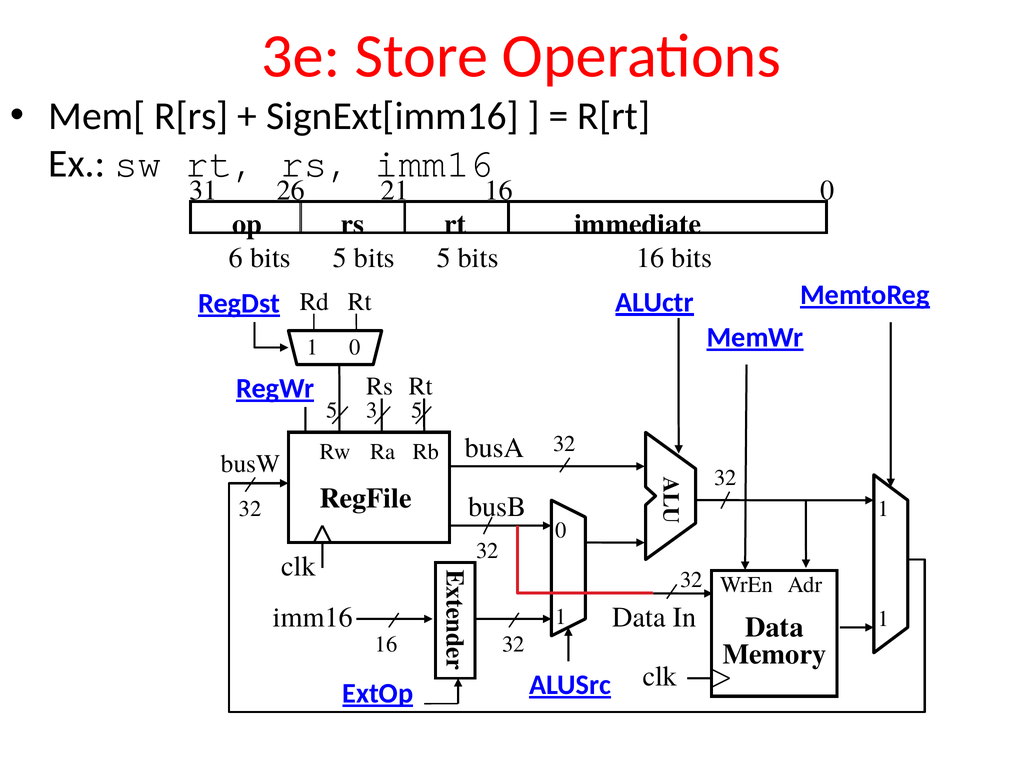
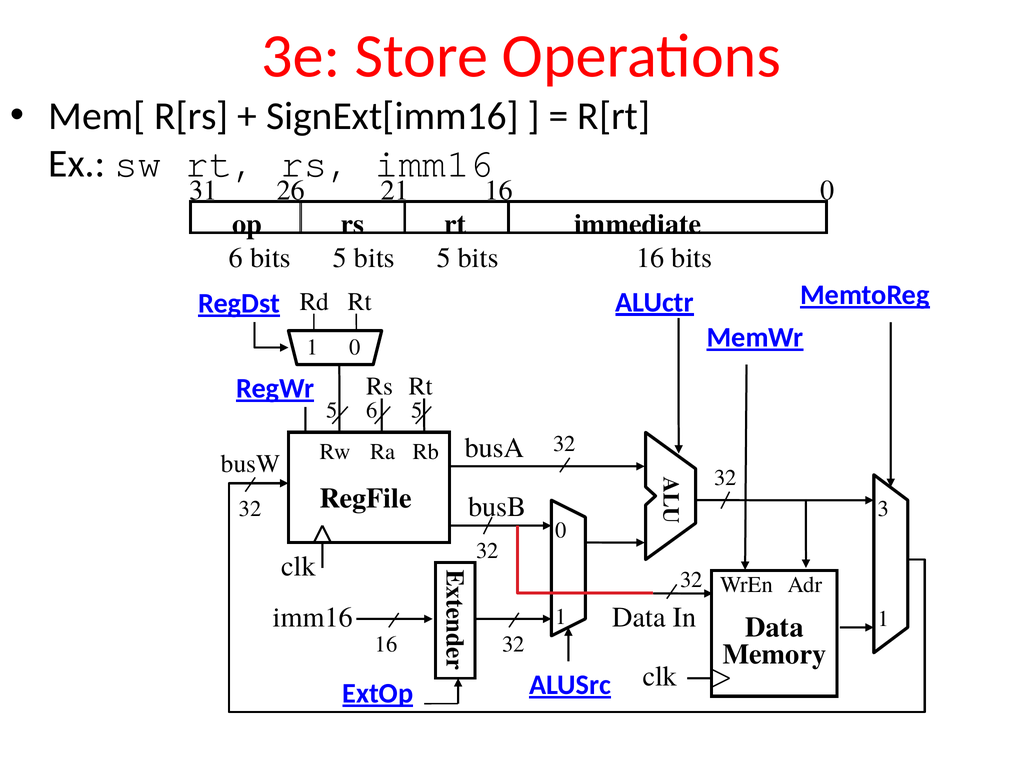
5 3: 3 -> 6 (372, 410)
1: 1 -> 3 (883, 509)
